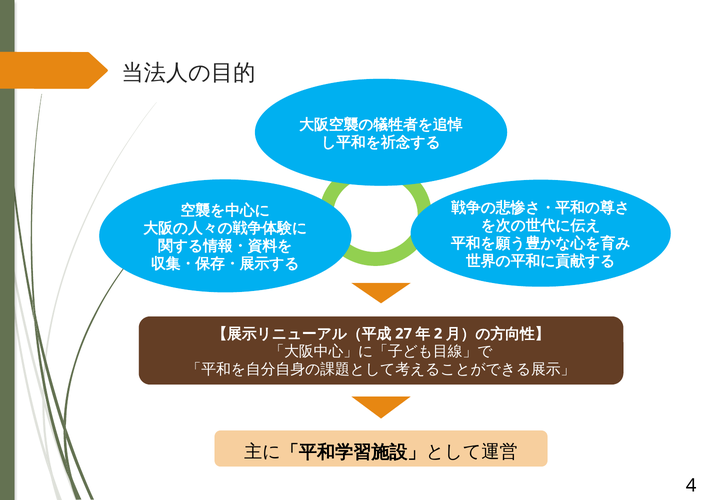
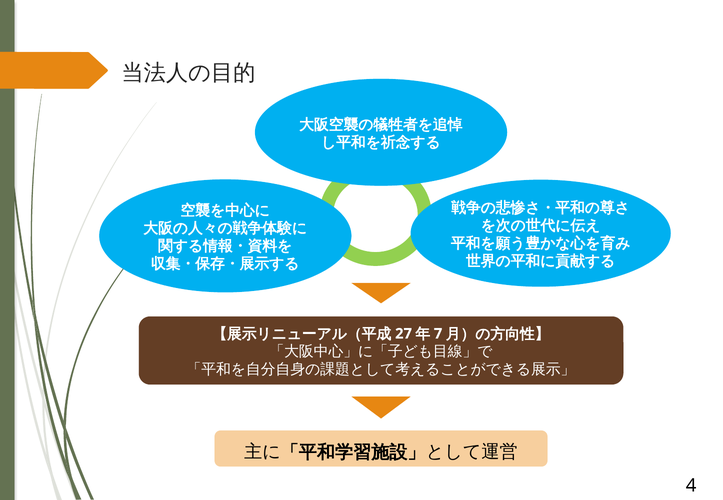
2: 2 -> 7 (438, 334)
